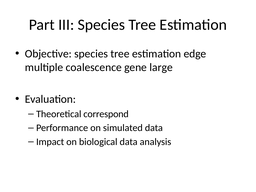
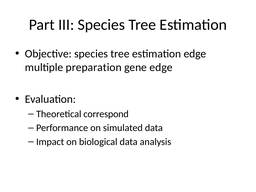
coalescence: coalescence -> preparation (94, 67)
gene large: large -> edge (161, 67)
